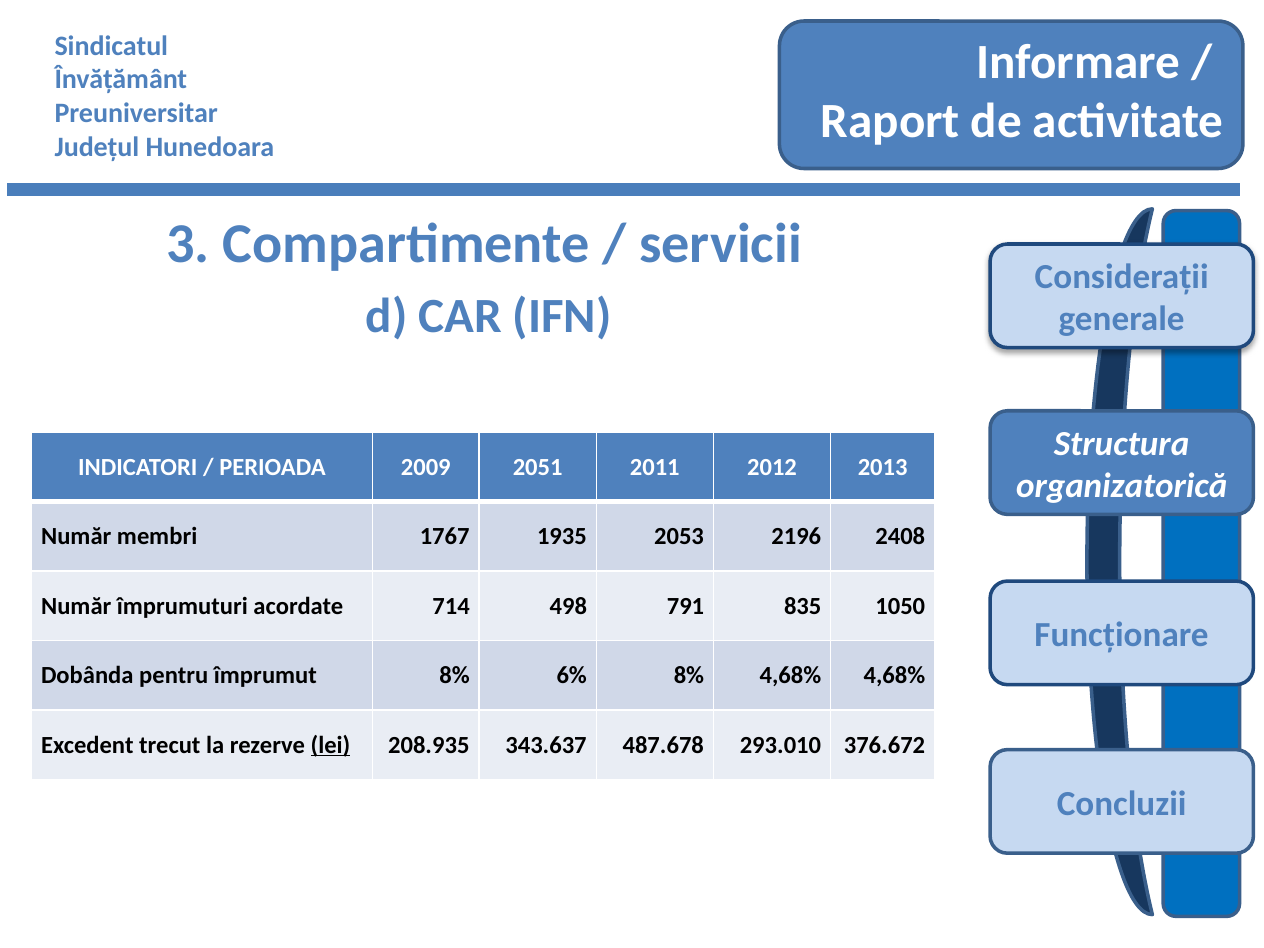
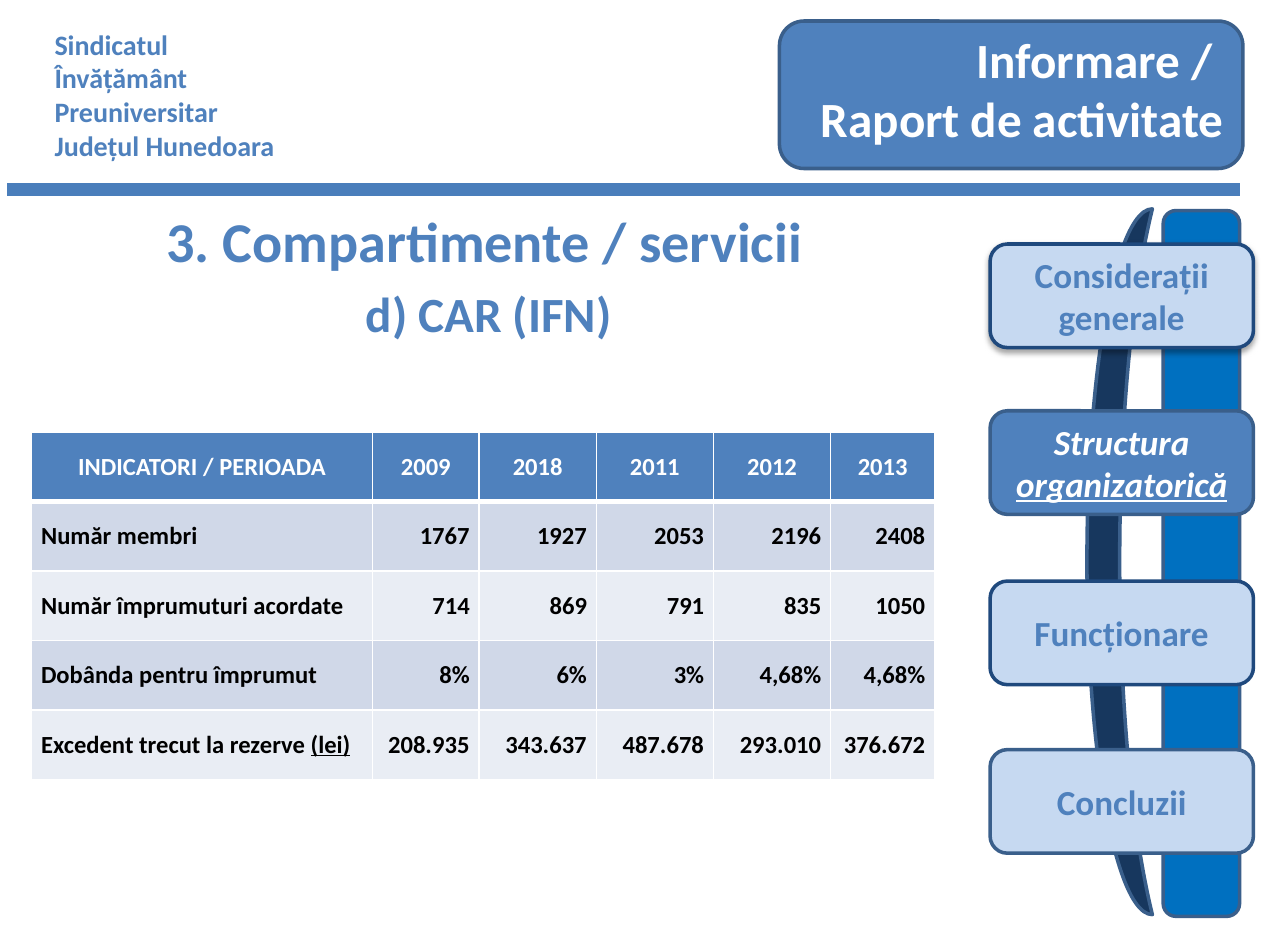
2051: 2051 -> 2018 (538, 467)
organizatorică underline: none -> present (1122, 486)
1935: 1935 -> 1927 (562, 536)
498: 498 -> 869 (568, 606)
6% 8%: 8% -> 3% (689, 675)
